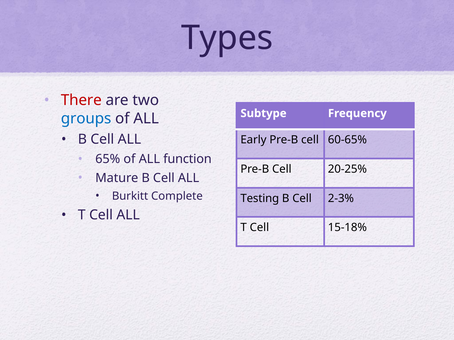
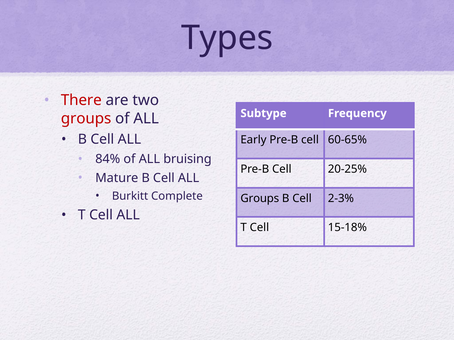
groups colour: blue -> red (86, 119)
65%: 65% -> 84% (108, 159)
function: function -> bruising (187, 159)
Testing: Testing -> Groups (260, 199)
